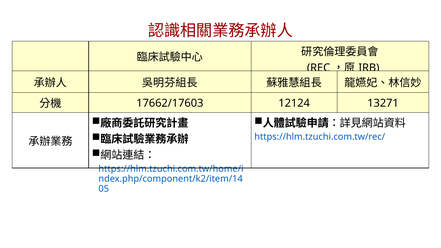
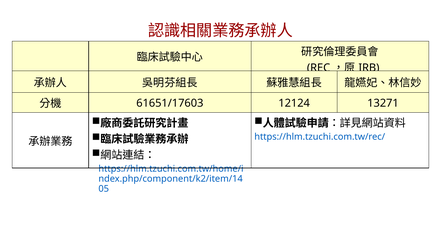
17662/17603: 17662/17603 -> 61651/17603 (170, 103)
